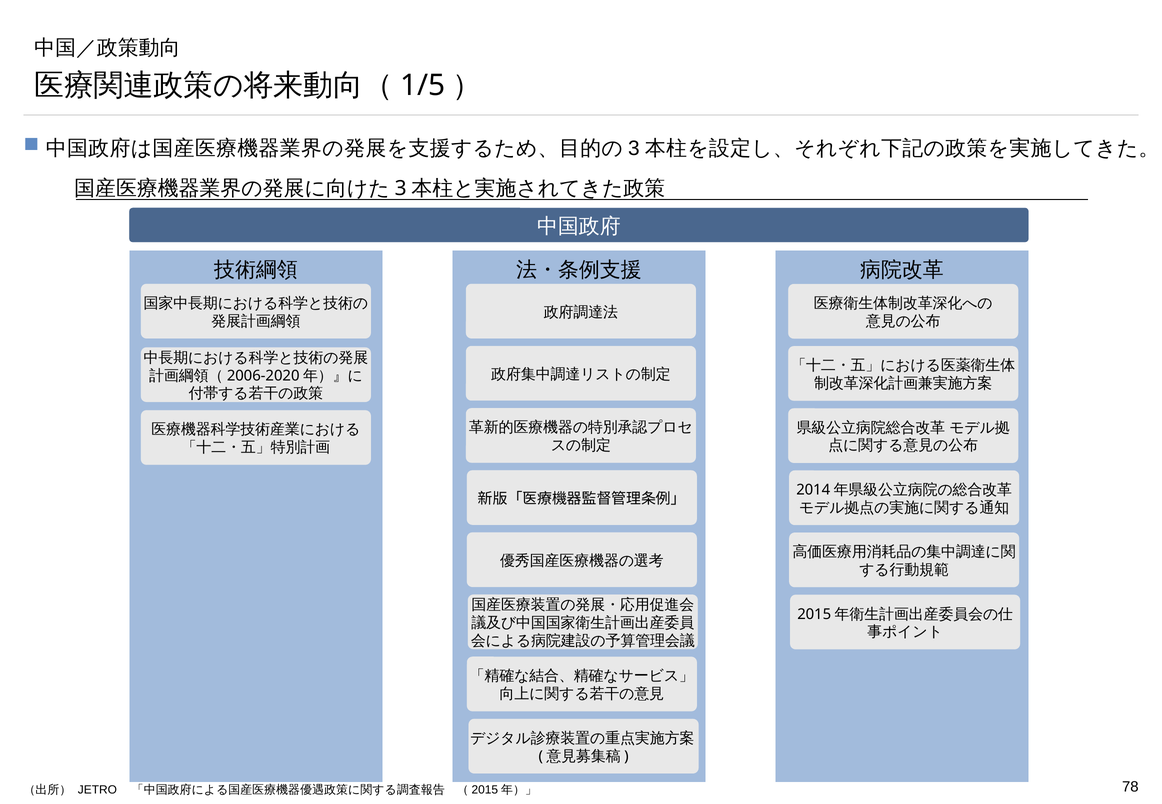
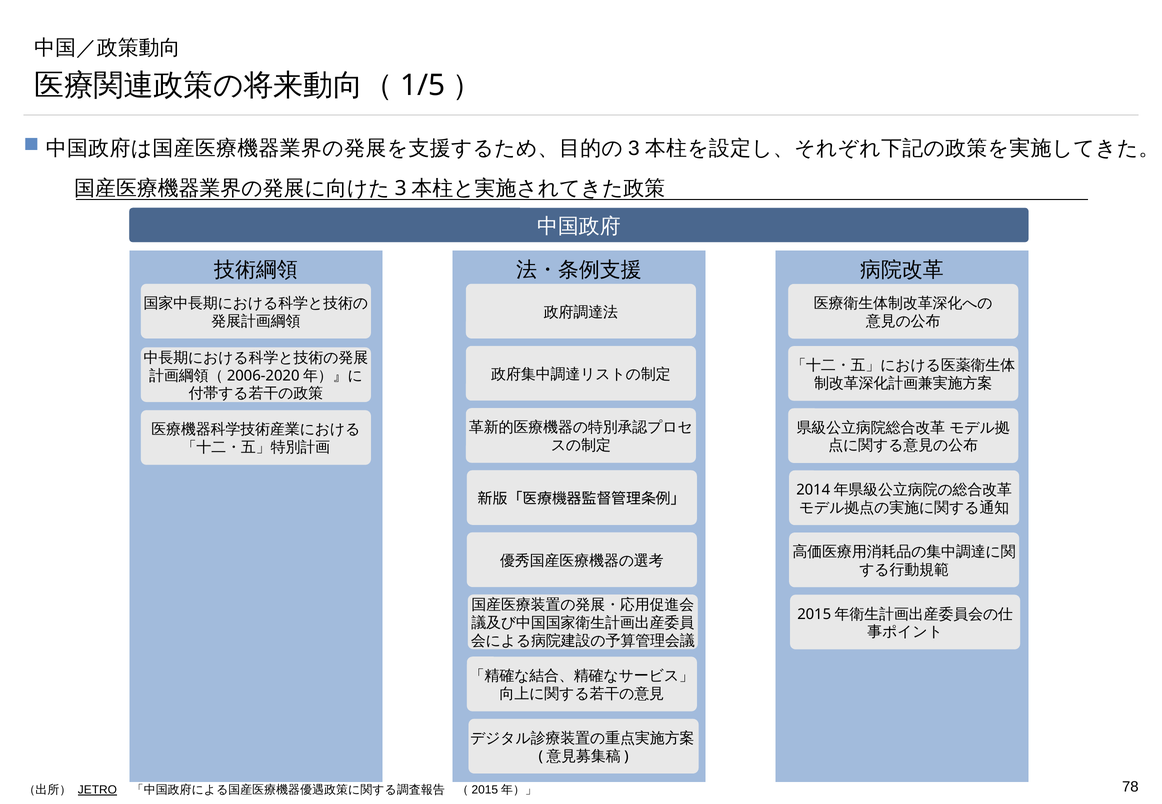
JETRO underline: none -> present (97, 790)
